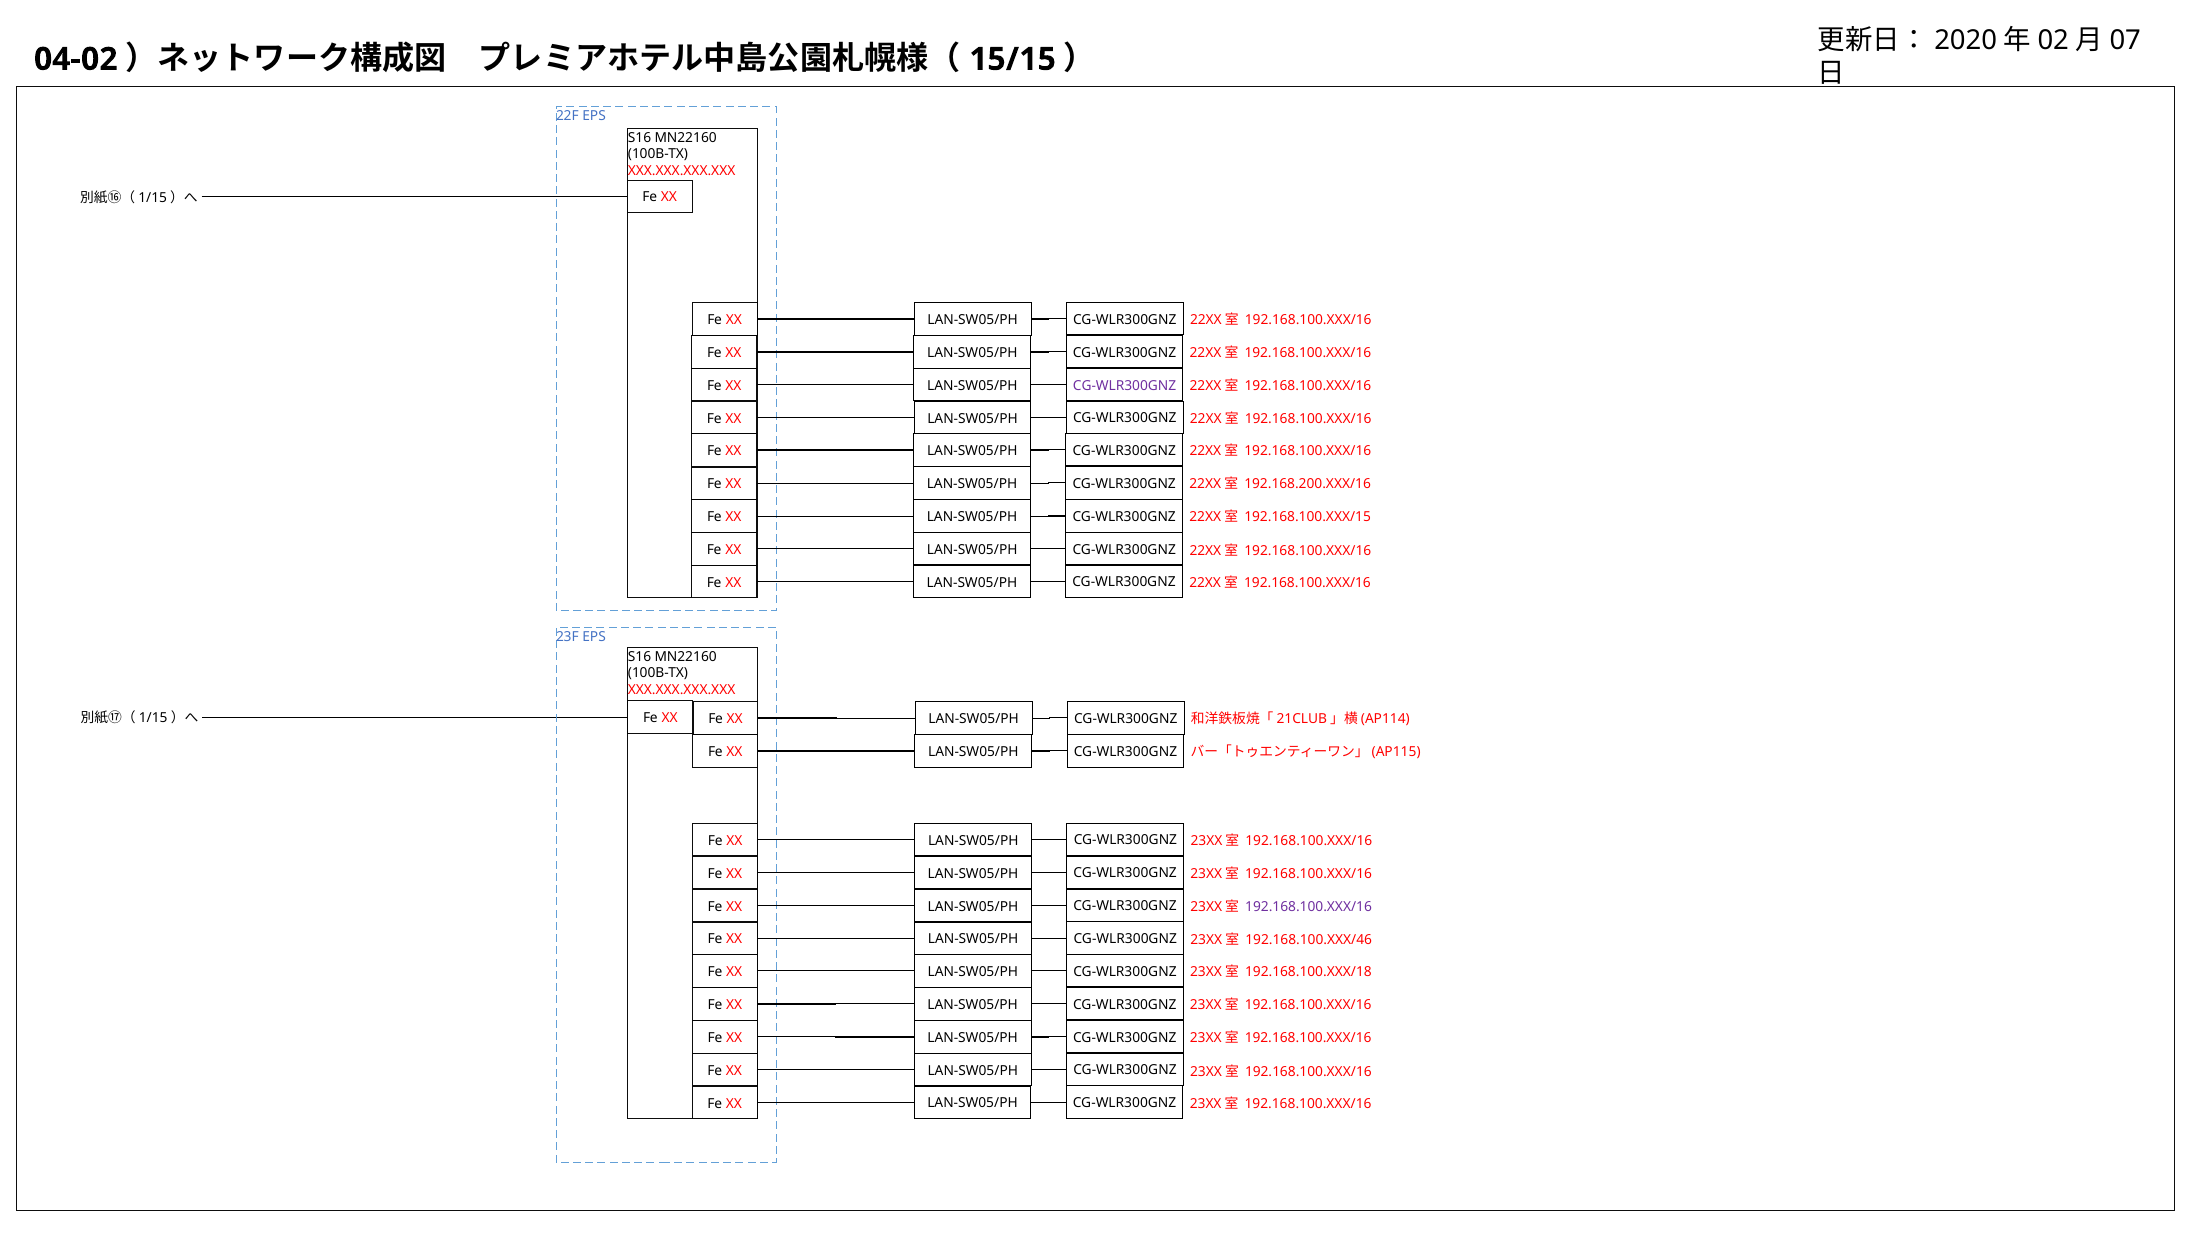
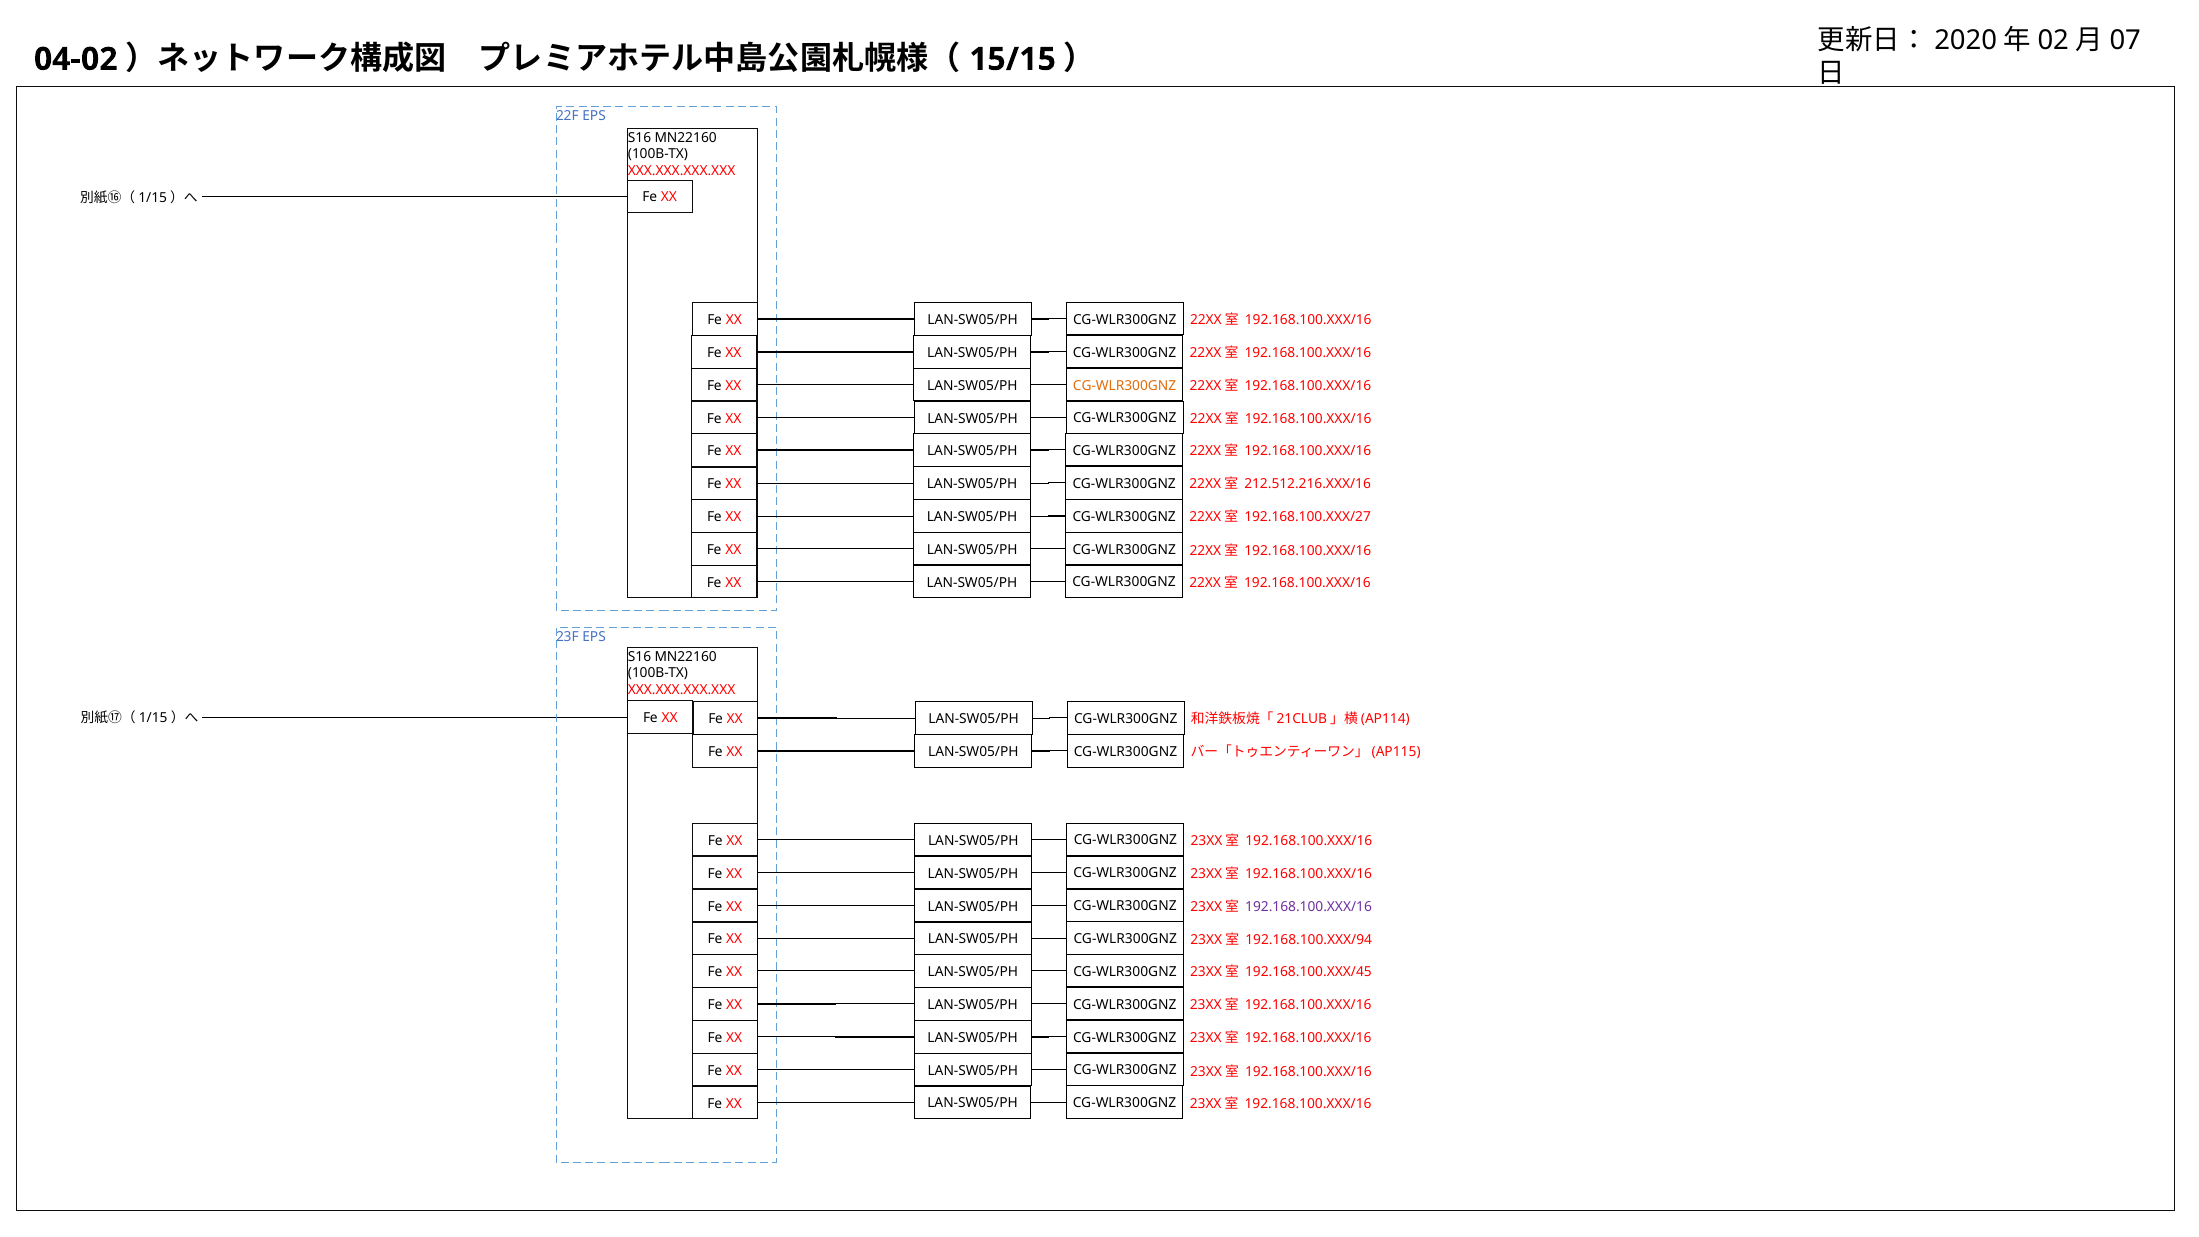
CG-WLR300GNZ colour: purple -> orange (1125, 385)
192.168.200.XXX/16: 192.168.200.XXX/16 -> 212.512.216.XXX/16 (1308, 484)
192.168.100.XXX/15: 192.168.100.XXX/15 -> 192.168.100.XXX/27 (1308, 517)
192.168.100.XXX/46: 192.168.100.XXX/46 -> 192.168.100.XXX/94 (1309, 939)
192.168.100.XXX/18: 192.168.100.XXX/18 -> 192.168.100.XXX/45 (1308, 972)
